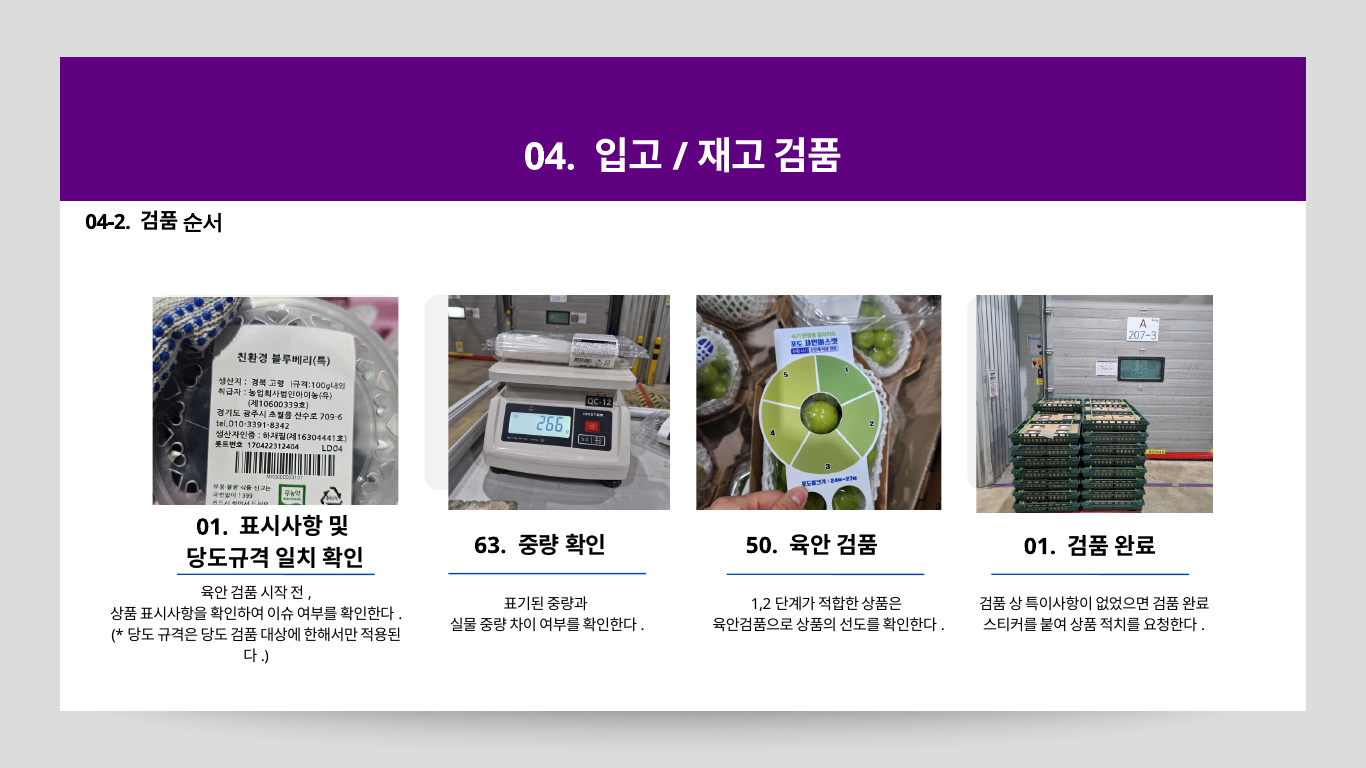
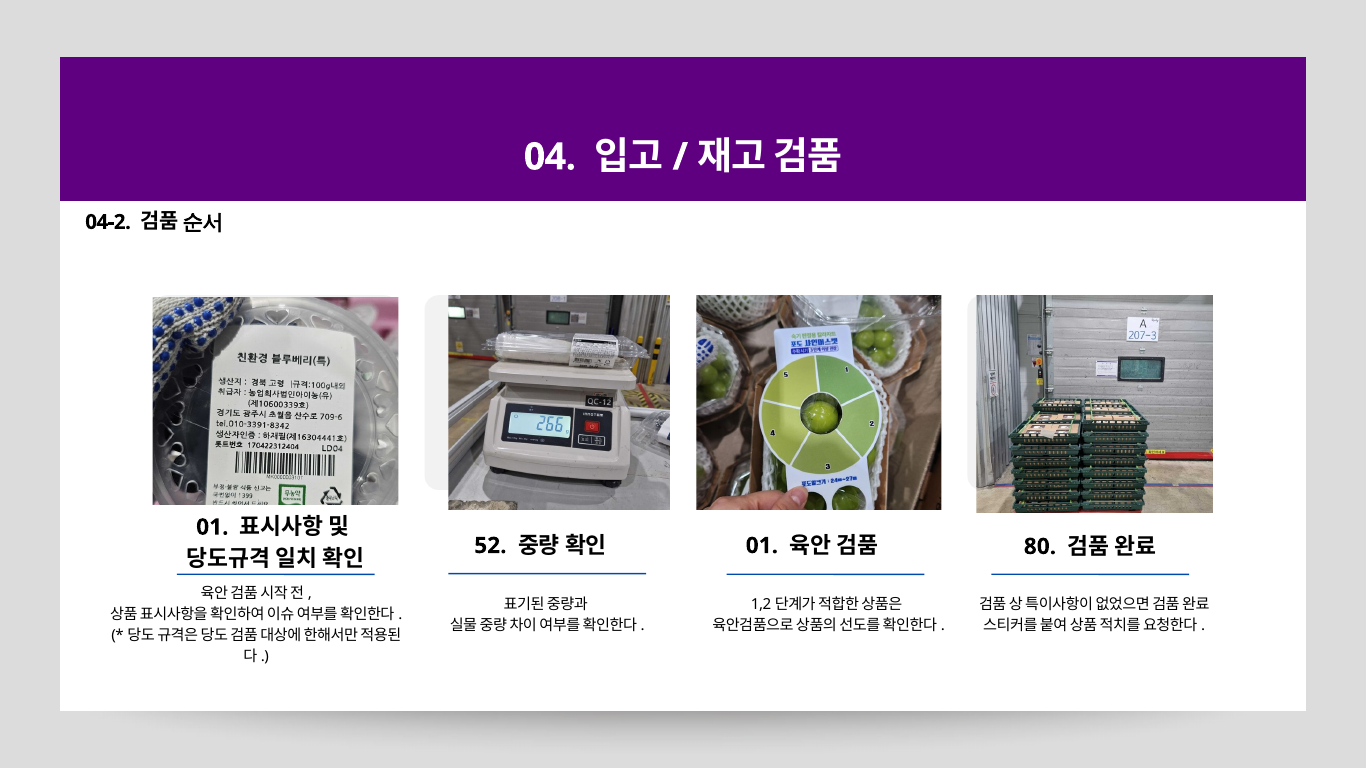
63: 63 -> 52 (490, 546)
50: 50 -> 01 (762, 546)
01: 01 -> 80 (1040, 547)
